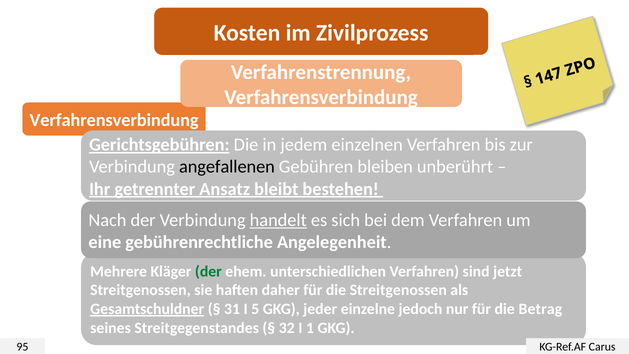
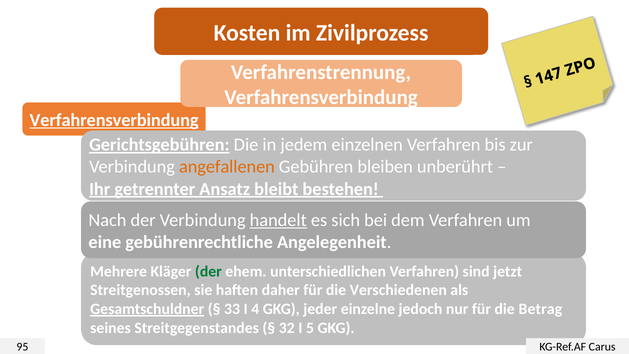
Verfahrensverbindung underline: none -> present (114, 120)
angefallenen colour: black -> orange (227, 167)
die Streitgenossen: Streitgenossen -> Verschiedenen (398, 290)
31: 31 -> 33 (232, 309)
I 5: 5 -> 4 (255, 309)
I 1: 1 -> 5 (310, 328)
